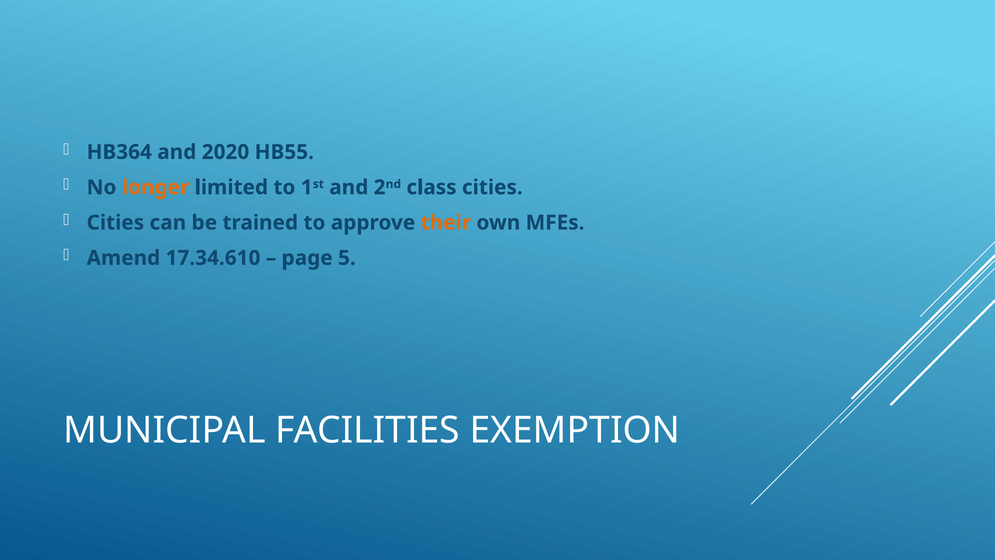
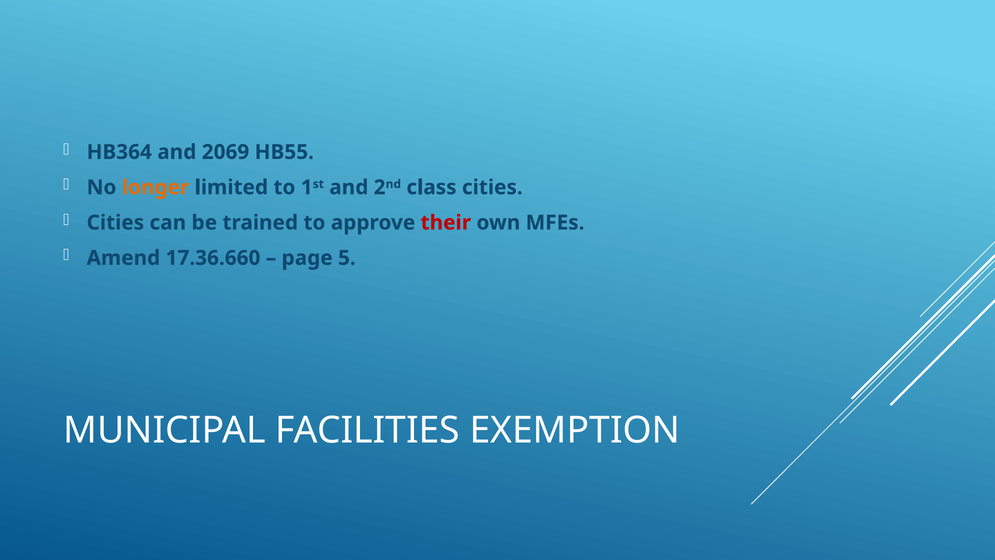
2020: 2020 -> 2069 (226, 152)
their colour: orange -> red (446, 223)
17.34.610: 17.34.610 -> 17.36.660 (213, 258)
